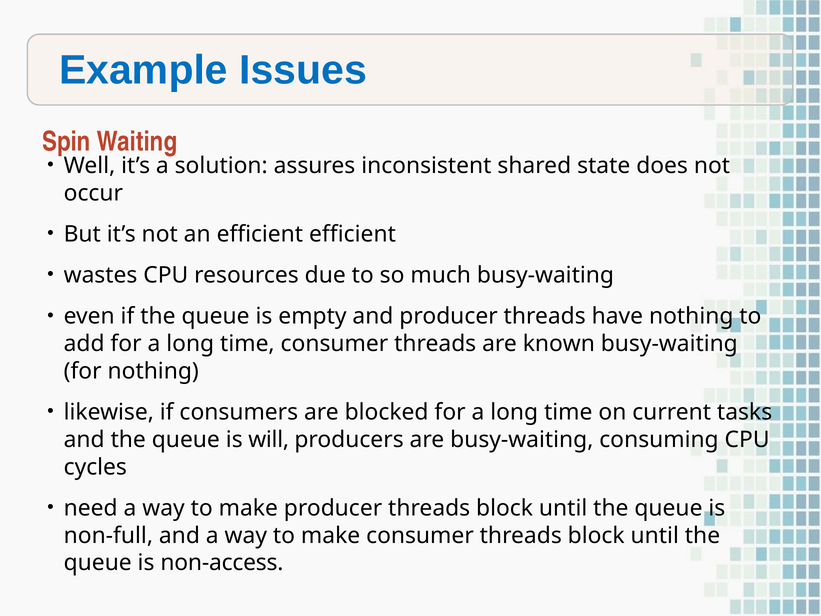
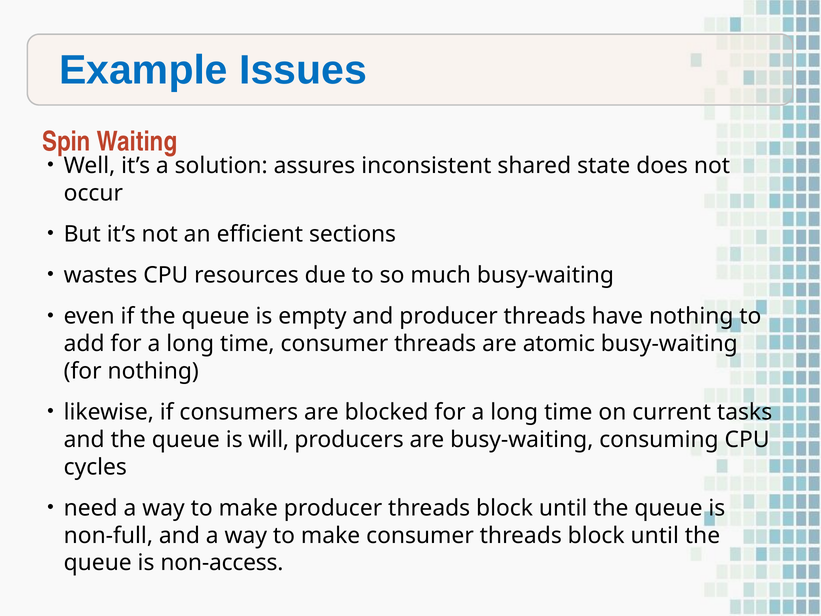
efficient efficient: efficient -> sections (353, 234)
known: known -> atomic (559, 344)
